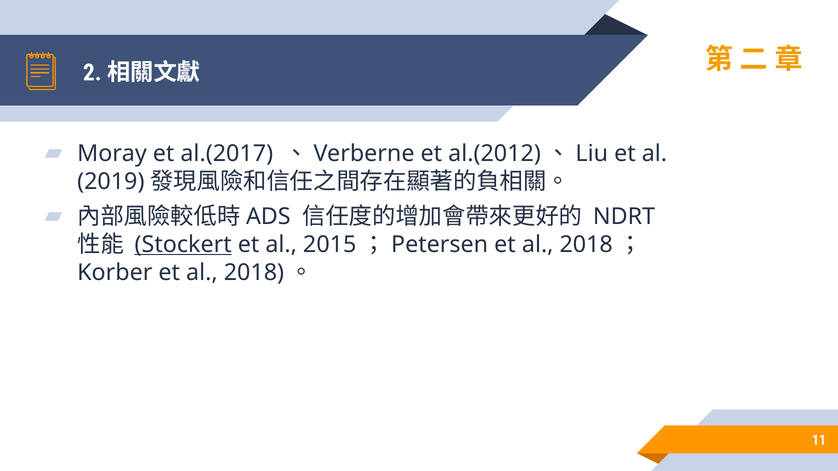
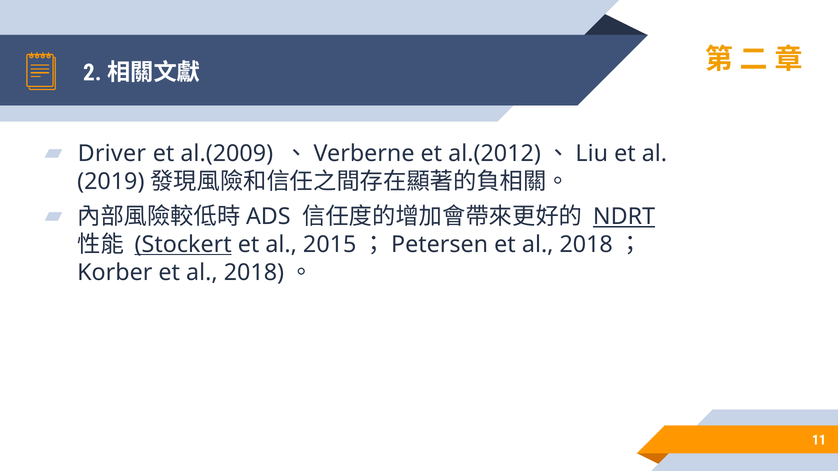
Moray: Moray -> Driver (112, 154)
al.(2017: al.(2017 -> al.(2009 (227, 154)
NDRT underline: none -> present (624, 217)
